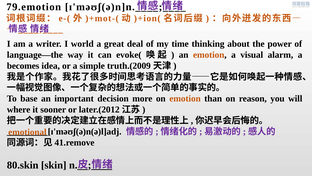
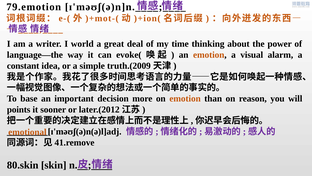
becomes: becomes -> constant (23, 66)
where: where -> points (19, 109)
